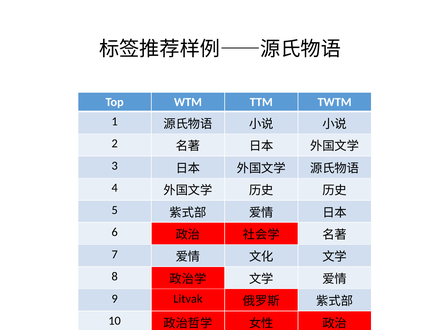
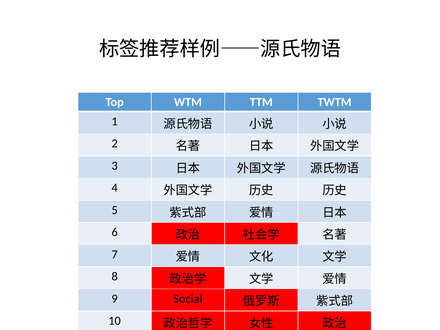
Litvak: Litvak -> Social (188, 299)
